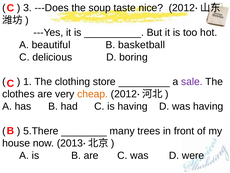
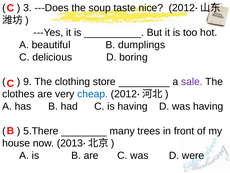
basketball: basketball -> dumplings (142, 45)
1: 1 -> 9 (27, 82)
cheap colour: orange -> blue (93, 94)
